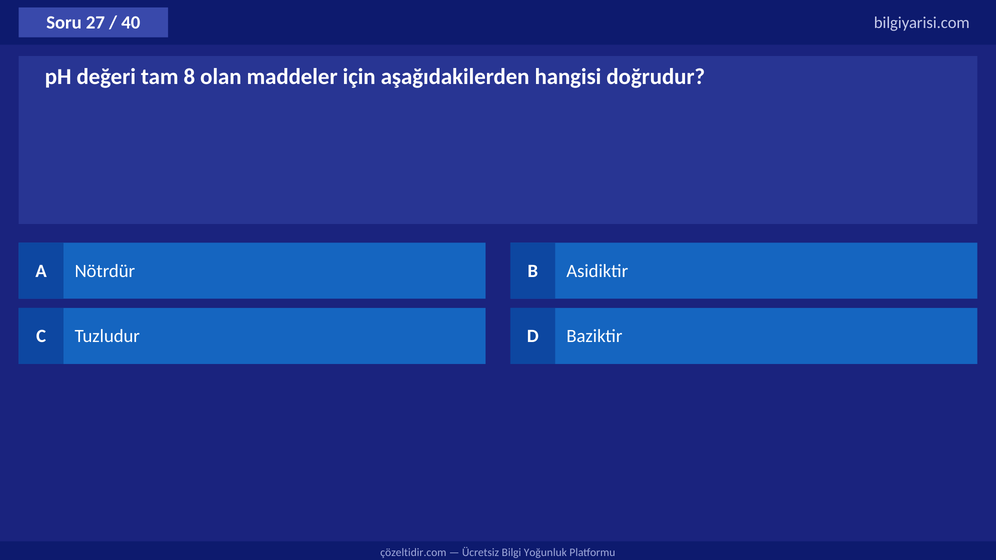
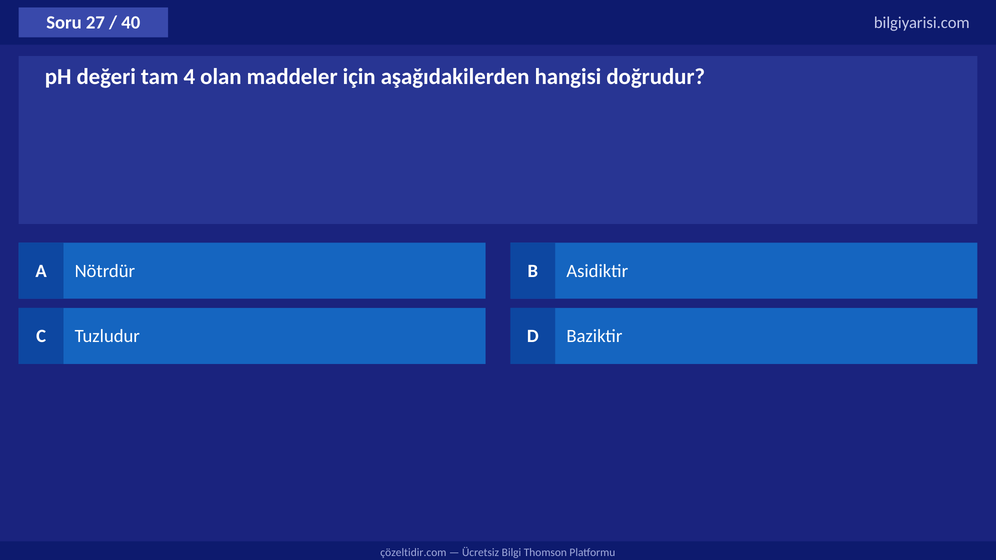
8: 8 -> 4 (189, 77)
Yoğunluk: Yoğunluk -> Thomson (545, 552)
